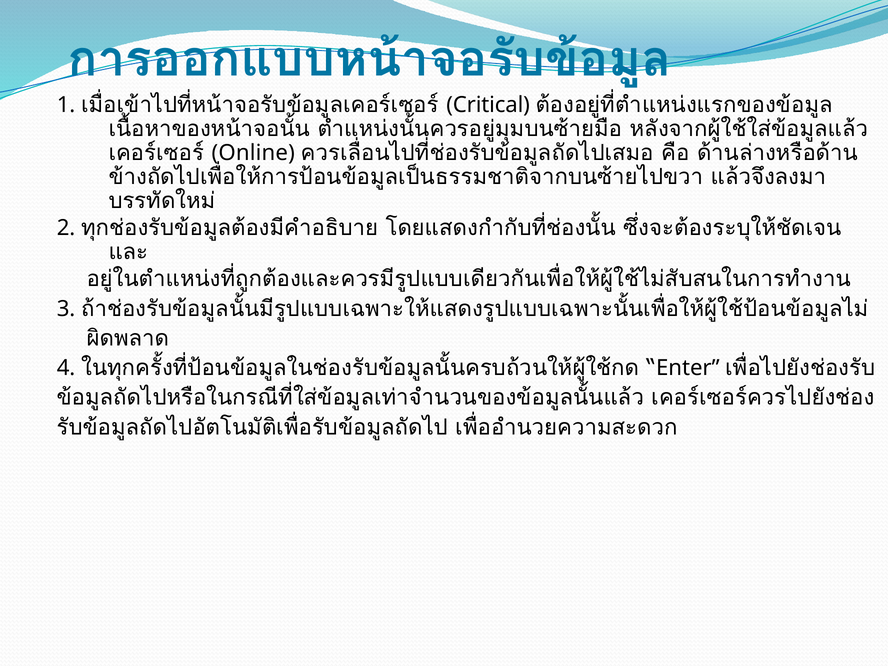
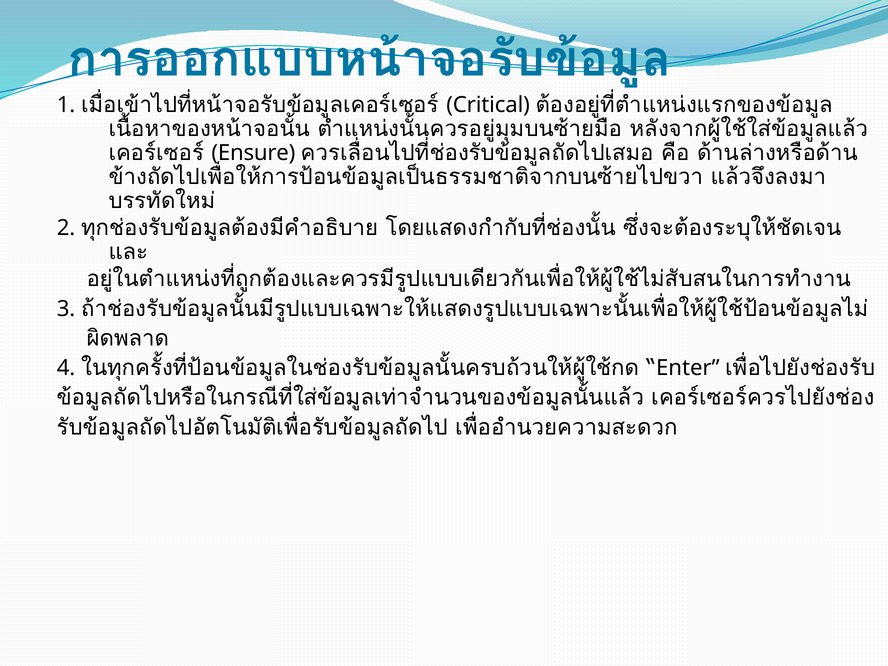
Online: Online -> Ensure (253, 153)
